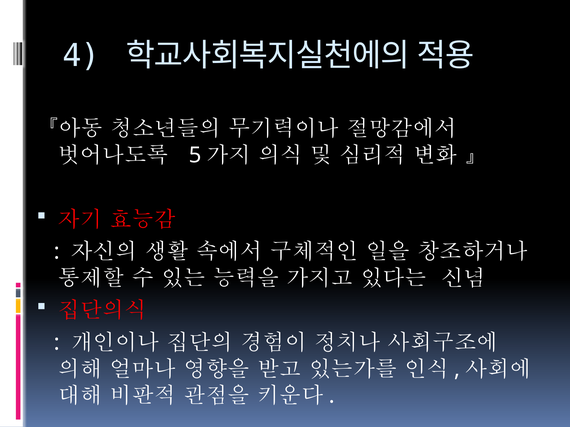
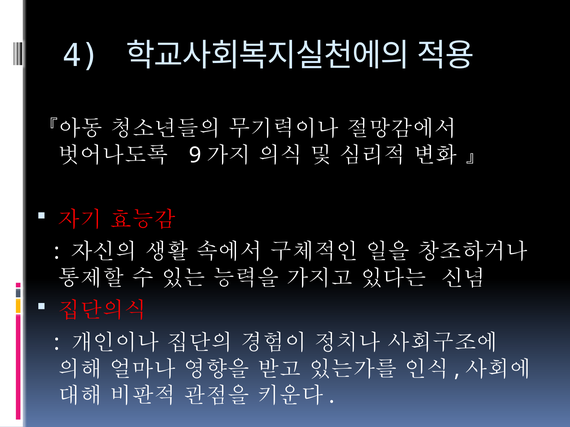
5: 5 -> 9 (195, 155)
